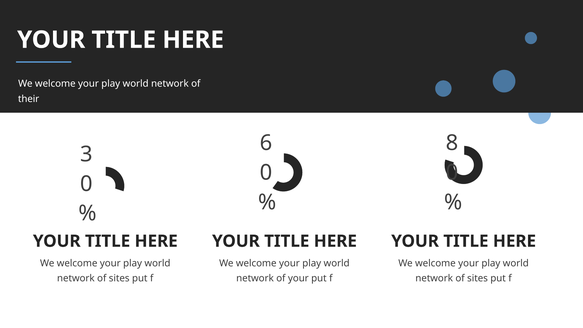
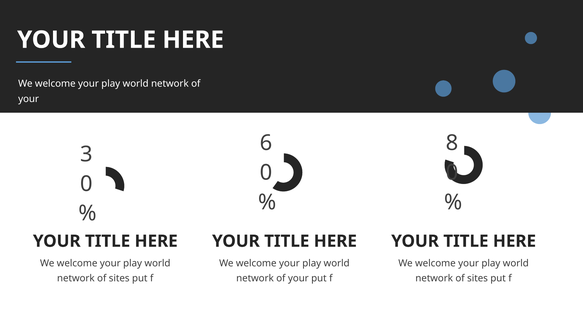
their: their -> your (29, 99)
